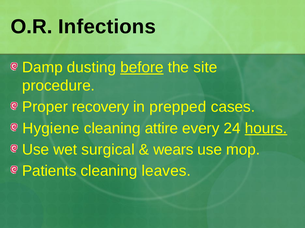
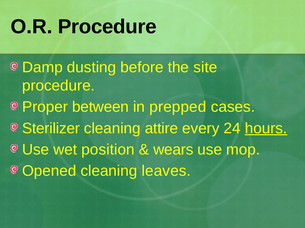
O.R Infections: Infections -> Procedure (107, 27)
before underline: present -> none (142, 68)
recovery: recovery -> between (100, 107)
Hygiene: Hygiene -> Sterilizer (51, 129)
surgical: surgical -> position (108, 150)
Patients: Patients -> Opened (49, 171)
